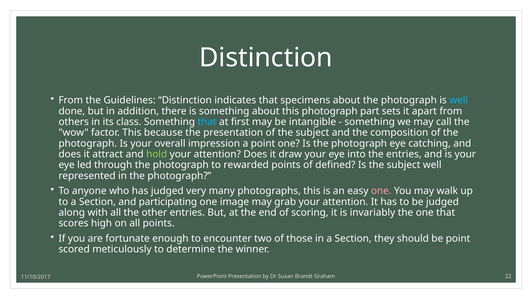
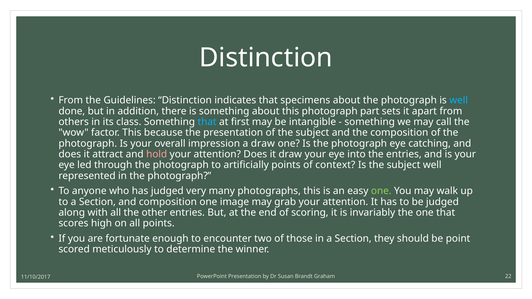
a point: point -> draw (263, 144)
hold colour: light green -> pink (157, 154)
rewarded: rewarded -> artificially (246, 165)
defined: defined -> context (335, 165)
one colour: pink -> light green (381, 191)
and participating: participating -> composition (168, 202)
